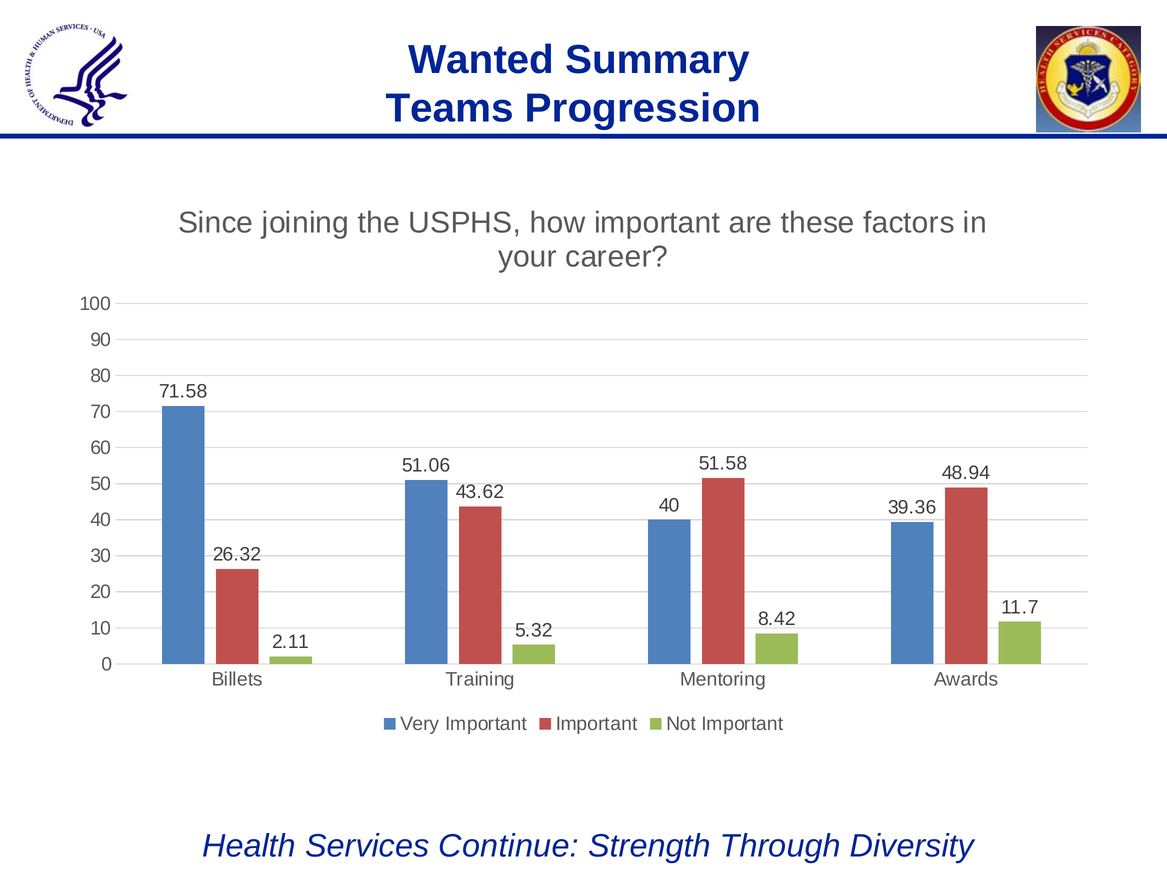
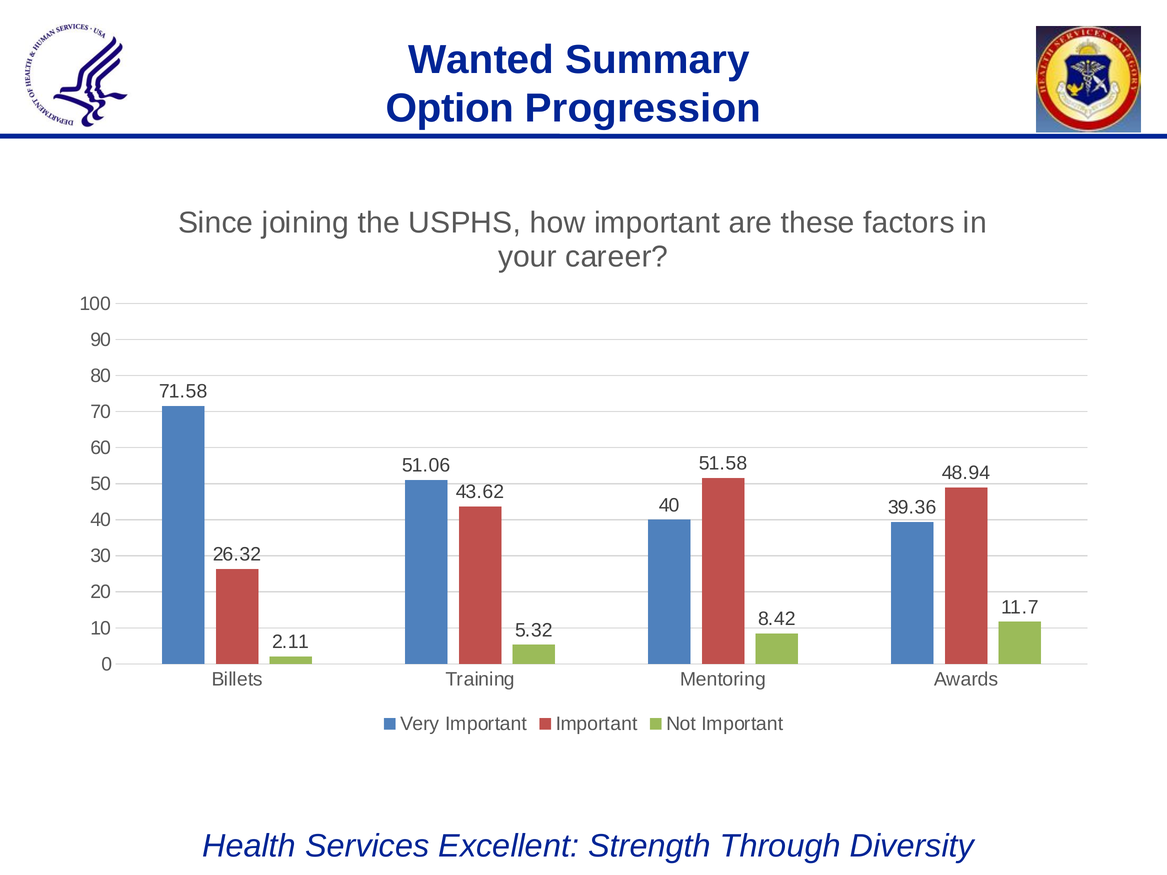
Teams: Teams -> Option (450, 108)
Continue: Continue -> Excellent (509, 846)
